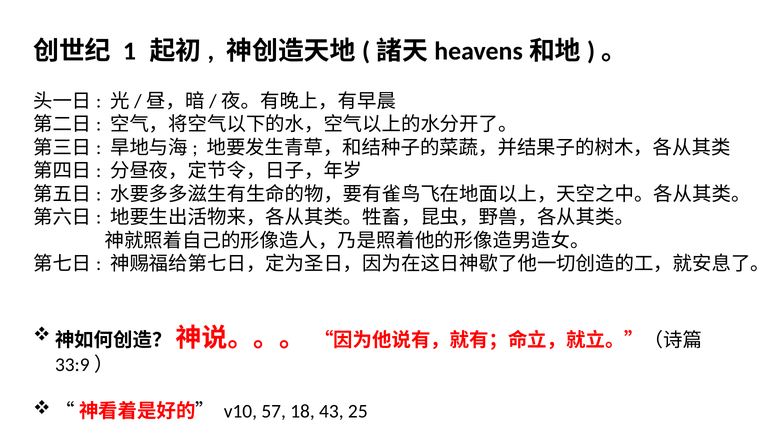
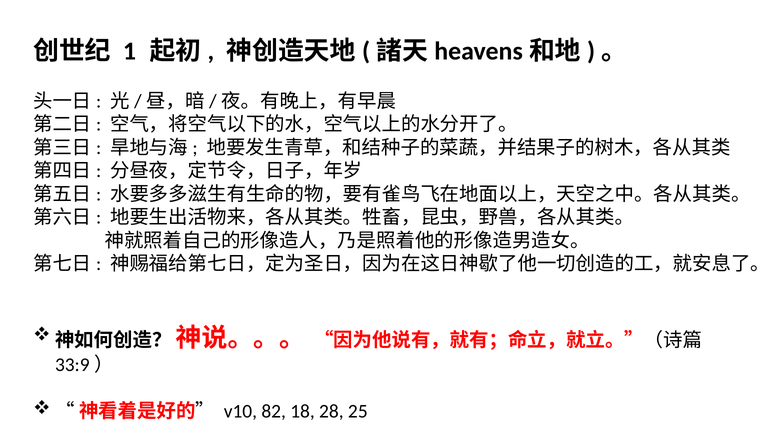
57: 57 -> 82 (274, 412)
43: 43 -> 28 (331, 412)
